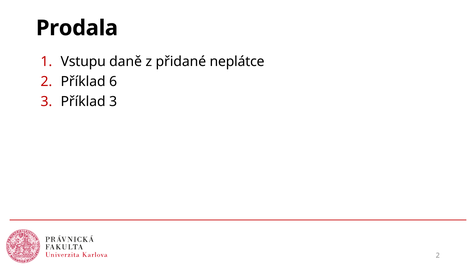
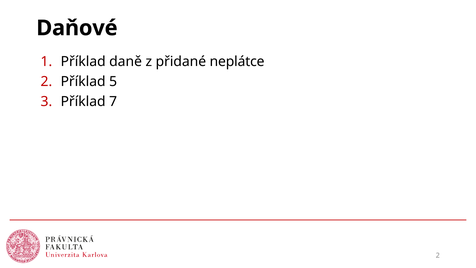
Prodala: Prodala -> Daňové (77, 28)
1 Vstupu: Vstupu -> Příklad (83, 62)
6: 6 -> 5 (113, 81)
Příklad 3: 3 -> 7 (113, 101)
